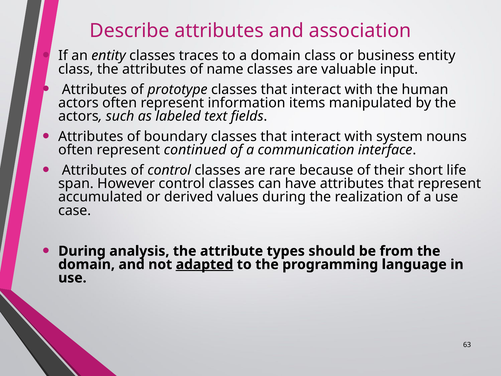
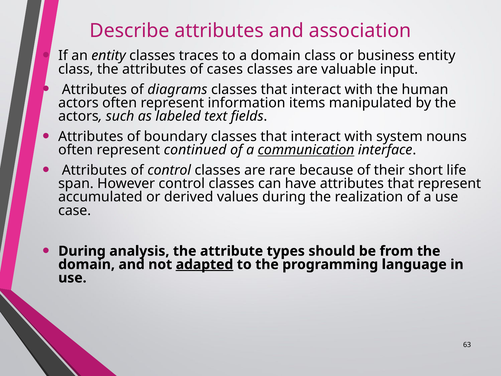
name: name -> cases (225, 69)
prototype: prototype -> diagrams (177, 89)
communication underline: none -> present (306, 150)
